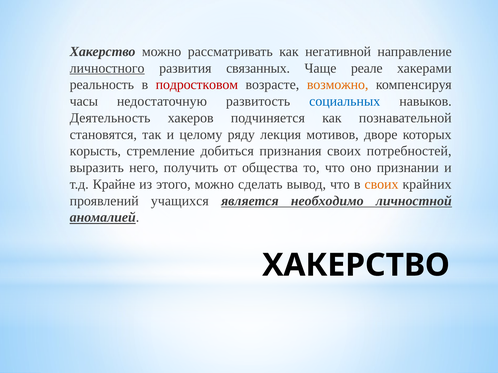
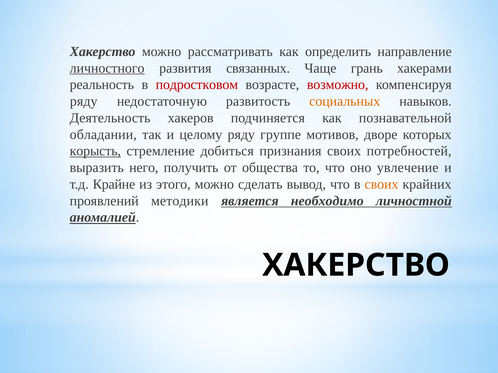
негативной: негативной -> определить (338, 52)
реале: реале -> грань (367, 68)
возможно colour: orange -> red (338, 85)
часы: часы -> ряду (84, 101)
социальных colour: blue -> orange (345, 101)
становятся: становятся -> обладании (103, 135)
лекция: лекция -> группе (281, 135)
корысть underline: none -> present (95, 151)
признании: признании -> увлечение (408, 168)
учащихся: учащихся -> методики (180, 201)
